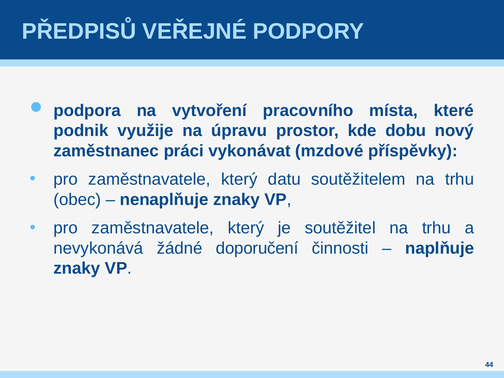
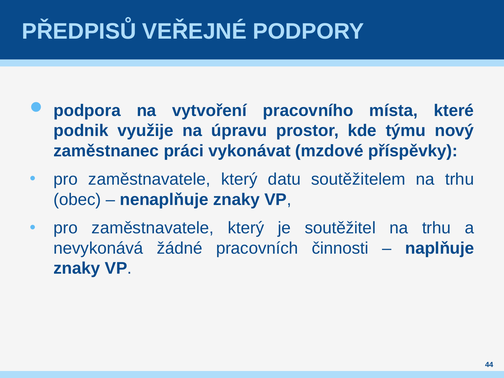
dobu: dobu -> týmu (406, 131)
doporučení: doporučení -> pracovních (257, 248)
